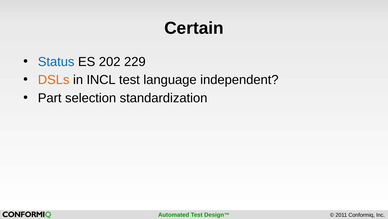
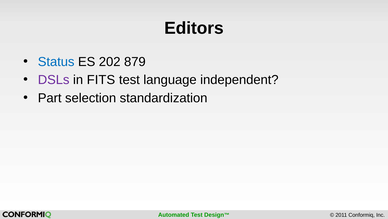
Certain: Certain -> Editors (194, 28)
229: 229 -> 879 (135, 62)
DSLs colour: orange -> purple (54, 80)
INCL: INCL -> FITS (101, 80)
